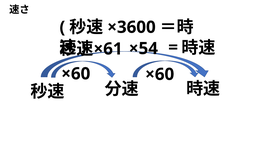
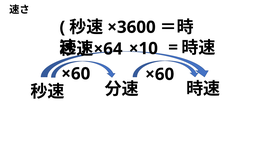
×61: ×61 -> ×64 (108, 49)
×54: ×54 -> ×10 (143, 48)
